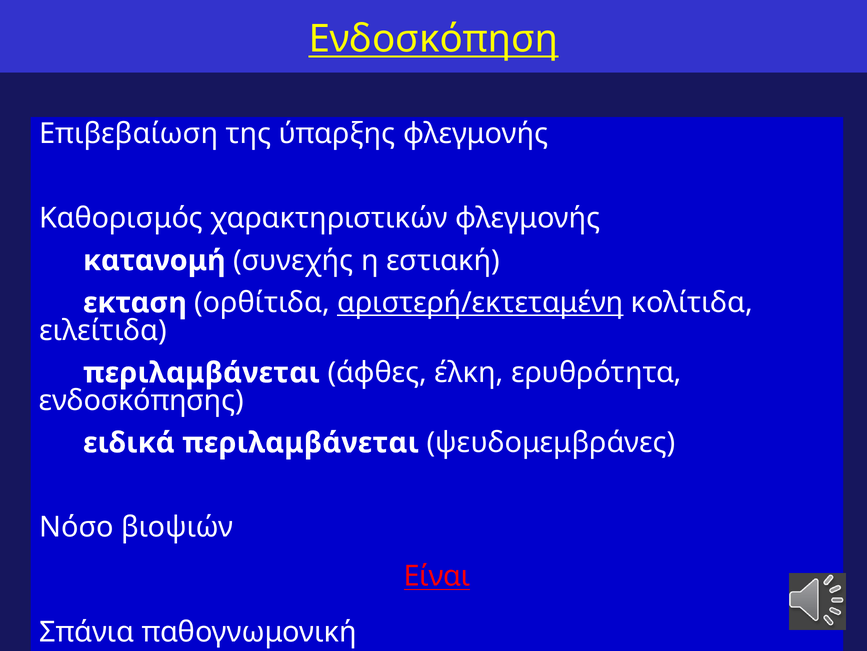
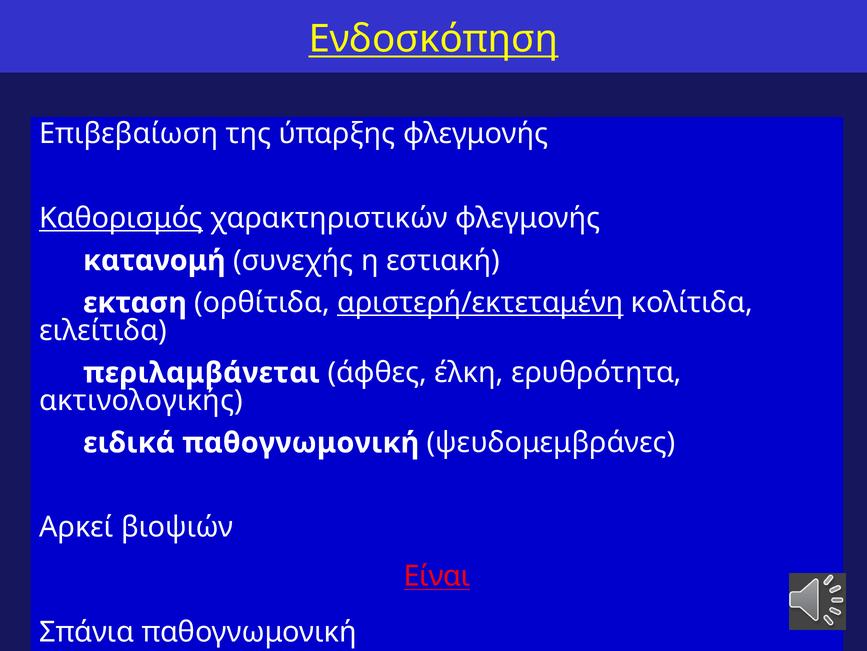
Καθορισμός underline: none -> present (121, 218)
ενδοσκόπησης: ενδοσκόπησης -> ακτινολογικής (141, 400)
ειδικά περιλαμβάνεται: περιλαμβάνεται -> παθογνωμονική (301, 442)
Νόσο: Νόσο -> Αρκεί (76, 527)
